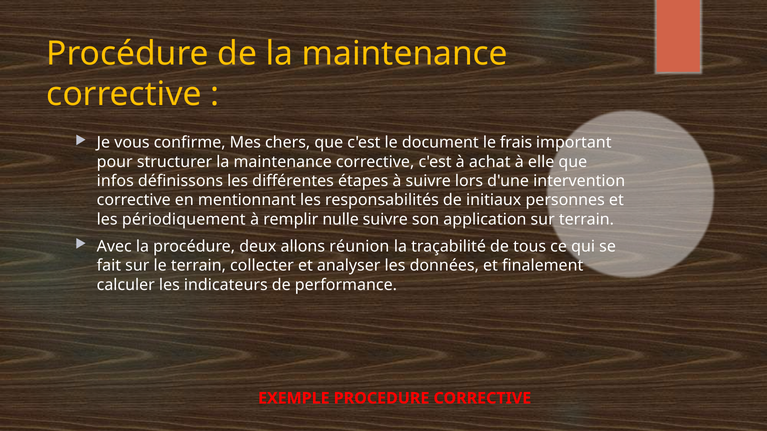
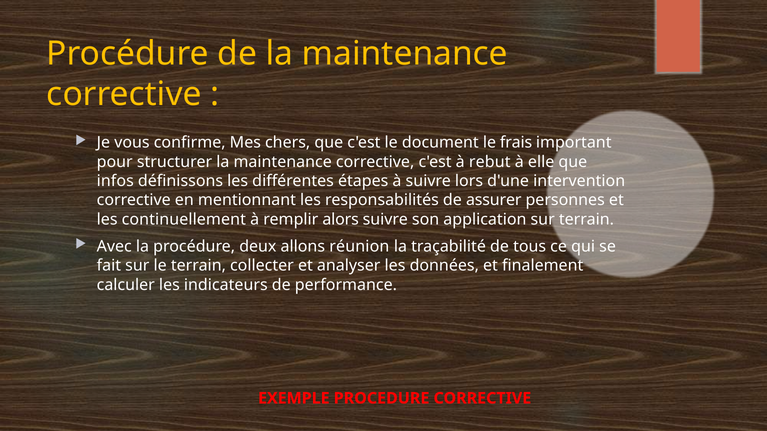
achat: achat -> rebut (490, 162)
initiaux: initiaux -> assurer (494, 200)
périodiquement: périodiquement -> continuellement (184, 220)
nulle: nulle -> alors (341, 220)
